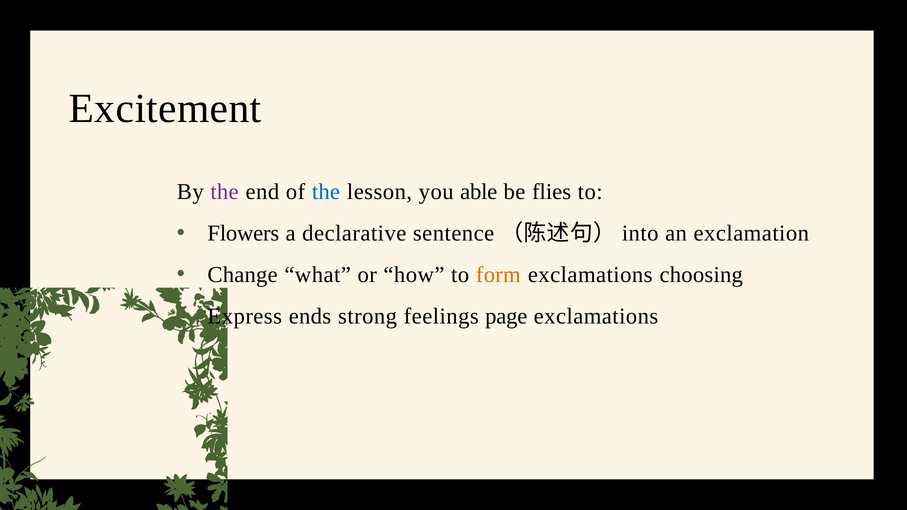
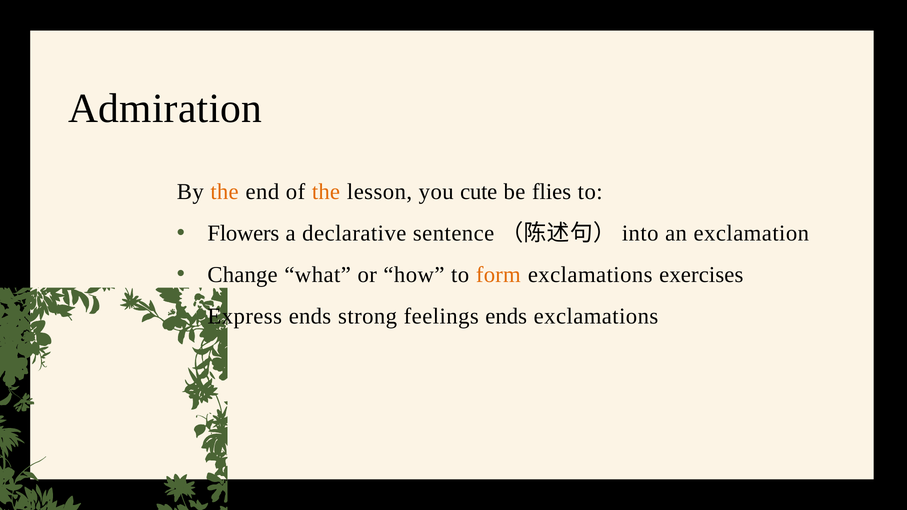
Excitement: Excitement -> Admiration (165, 109)
the colour: purple -> orange (224, 192)
the colour: blue -> orange (326, 192)
able: able -> cute (479, 192)
choosing: choosing -> exercises (701, 275)
feelings page: page -> ends (506, 316)
